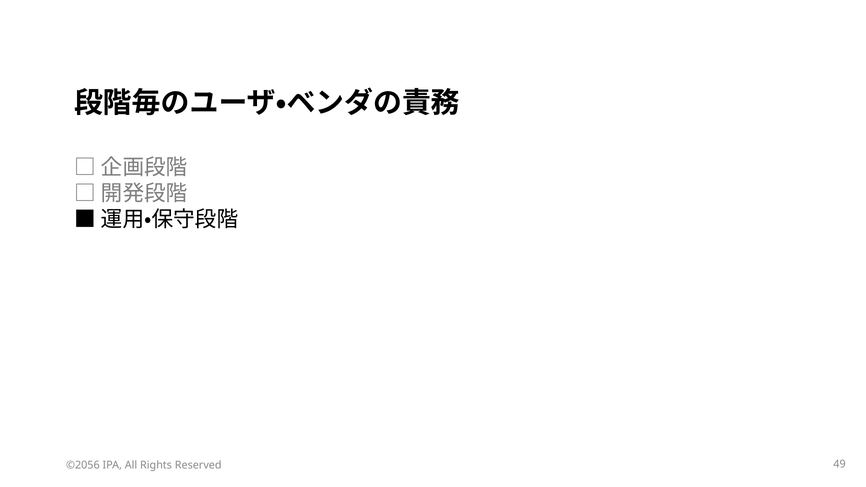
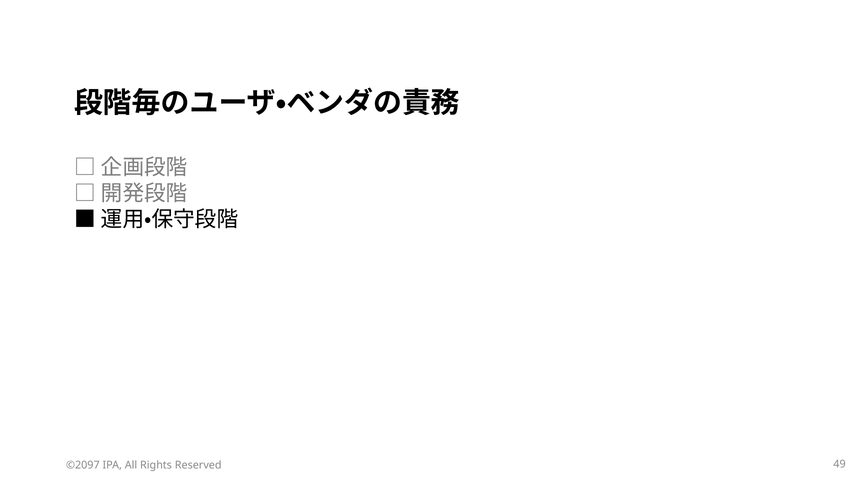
©2056: ©2056 -> ©2097 (83, 465)
